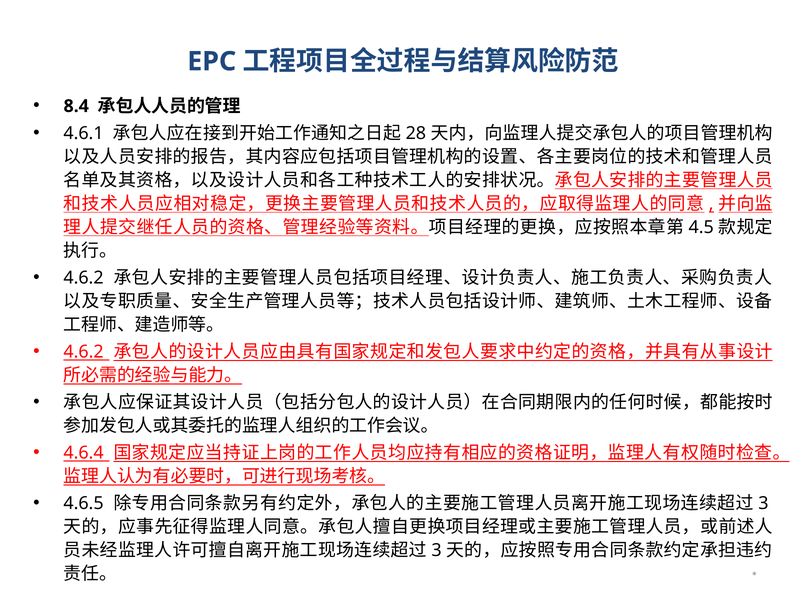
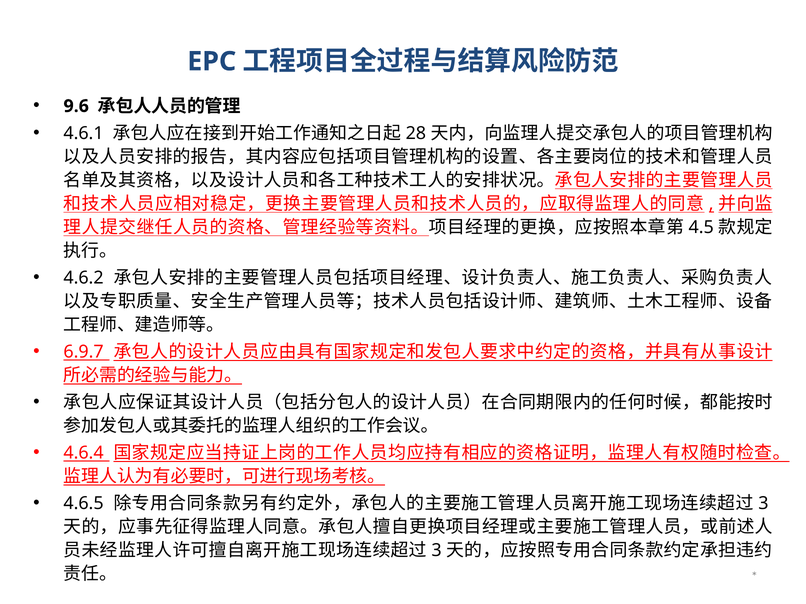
8.4: 8.4 -> 9.6 (76, 106)
4.6.2: 4.6.2 -> 6.9.7 (84, 352)
